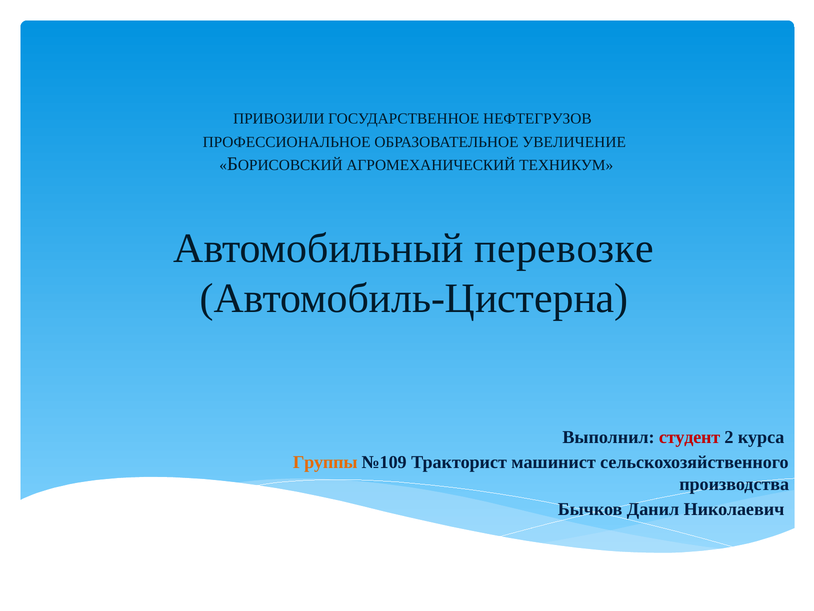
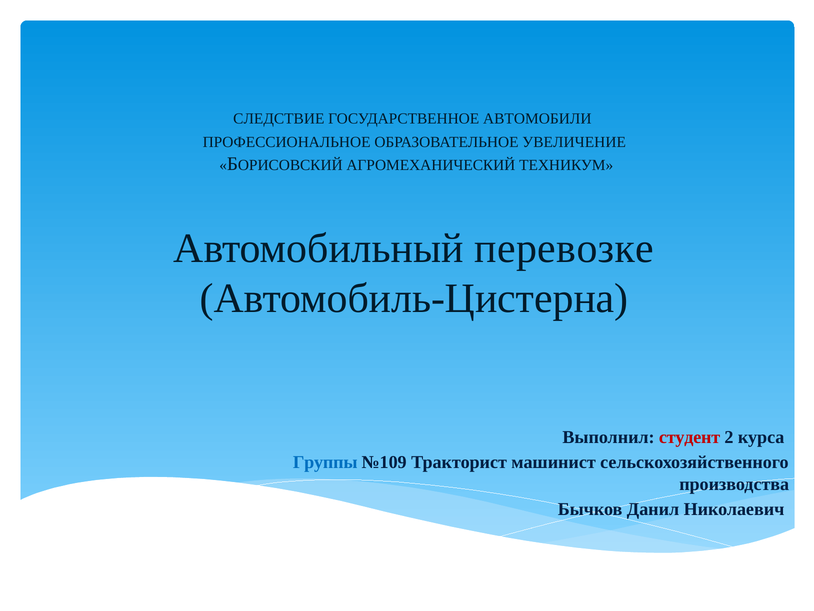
ПРИВОЗИЛИ: ПРИВОЗИЛИ -> СЛЕДСТВИЕ (279, 119)
НЕФТЕГРУЗОВ: НЕФТЕГРУЗОВ -> АВТОМОБИЛИ (537, 119)
Группы colour: orange -> blue (325, 462)
